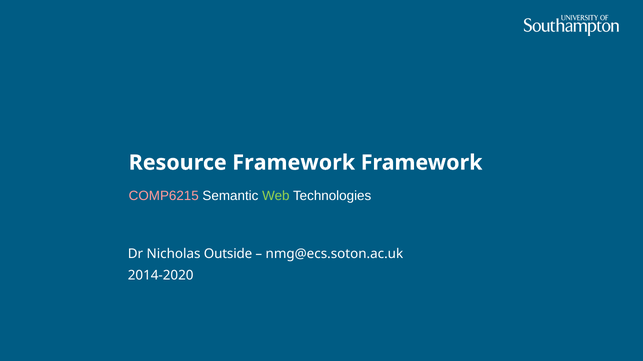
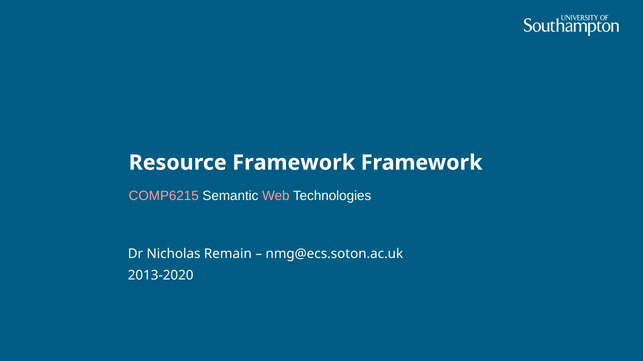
Web colour: light green -> pink (276, 196)
Outside: Outside -> Remain (228, 254)
2014-2020: 2014-2020 -> 2013-2020 (161, 276)
